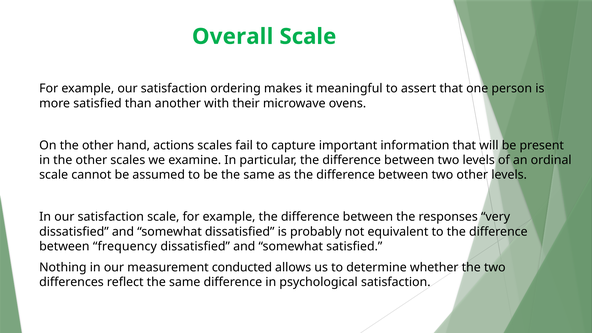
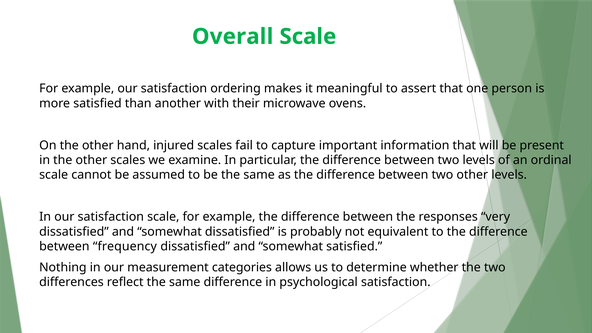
actions: actions -> injured (174, 145)
conducted: conducted -> categories (242, 267)
